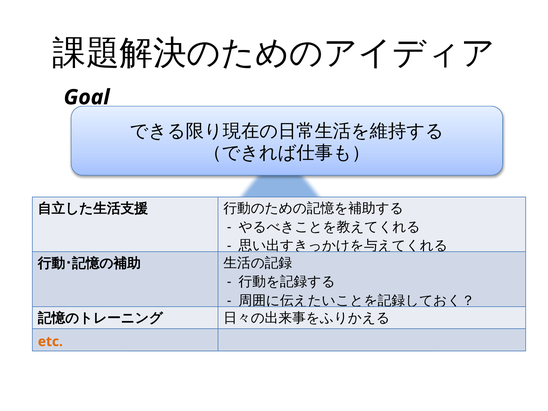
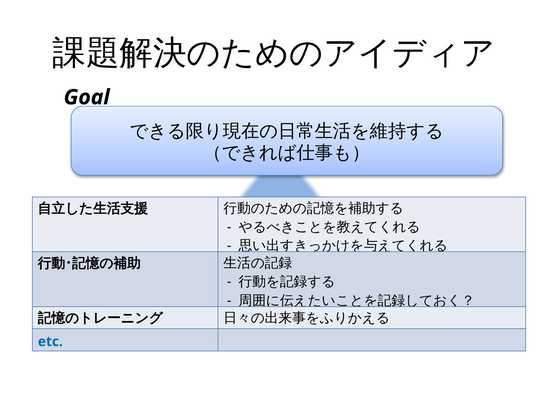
etc colour: orange -> blue (50, 342)
